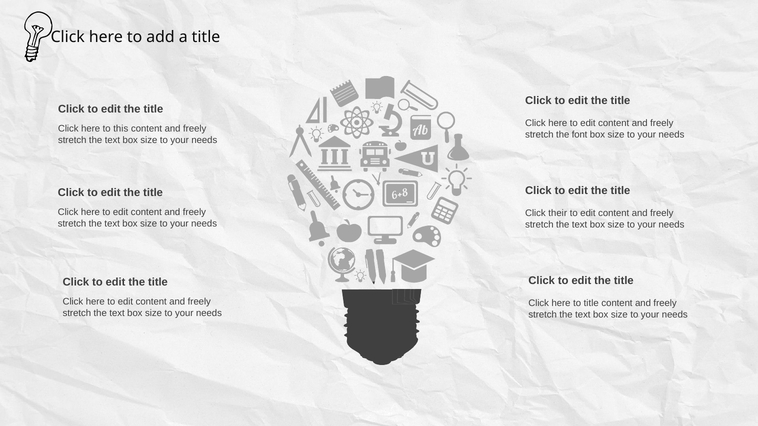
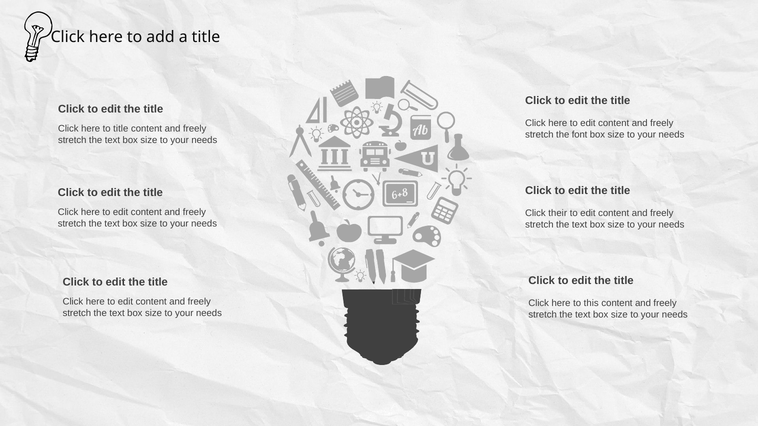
to this: this -> title (121, 129)
to title: title -> this (591, 303)
